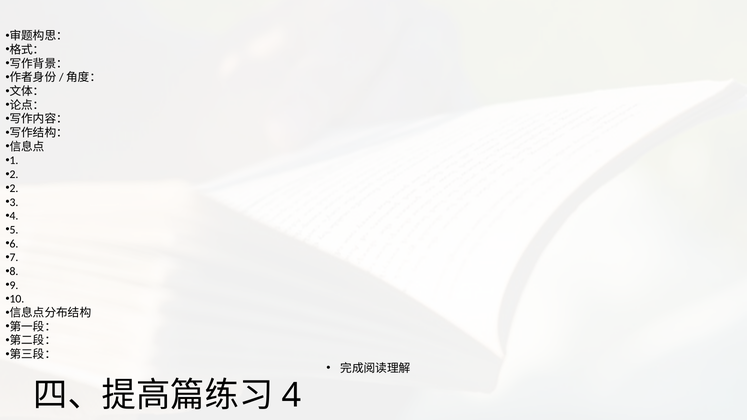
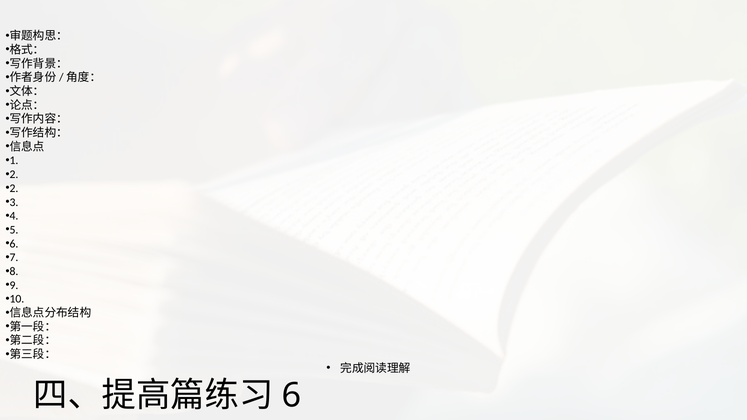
4: 4 -> 6 (291, 396)
